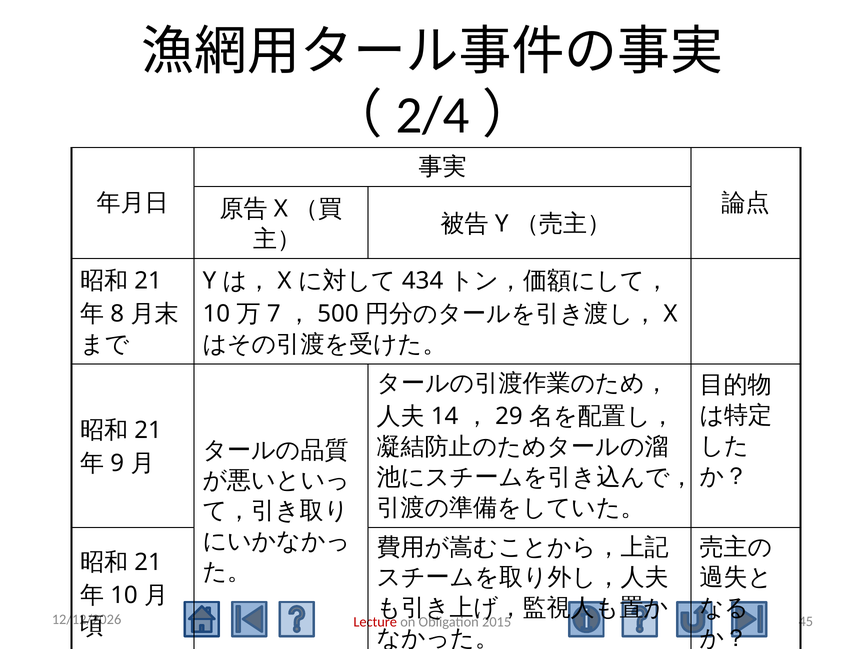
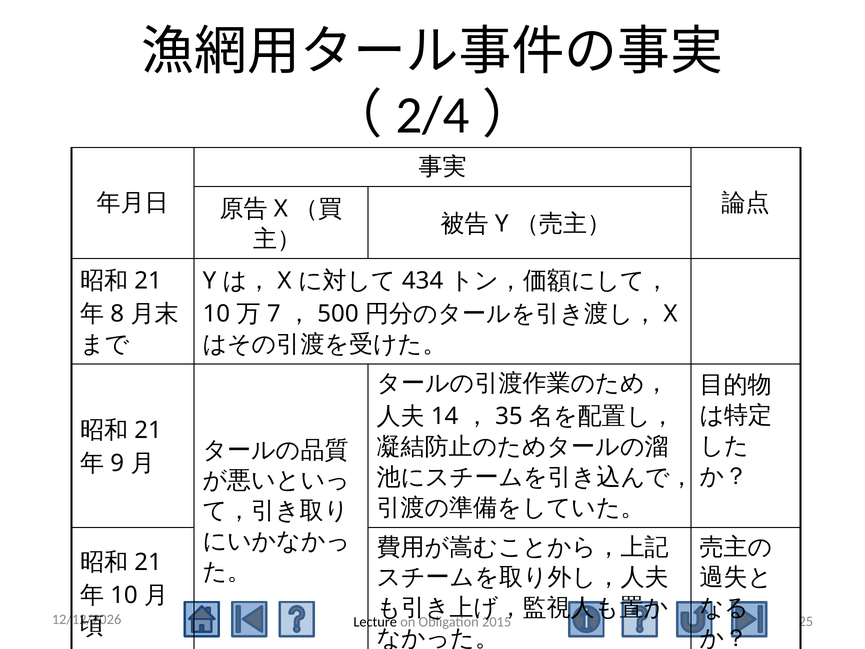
29: 29 -> 35 (509, 416)
45: 45 -> 25 (806, 621)
Lecture colour: red -> black (375, 622)
